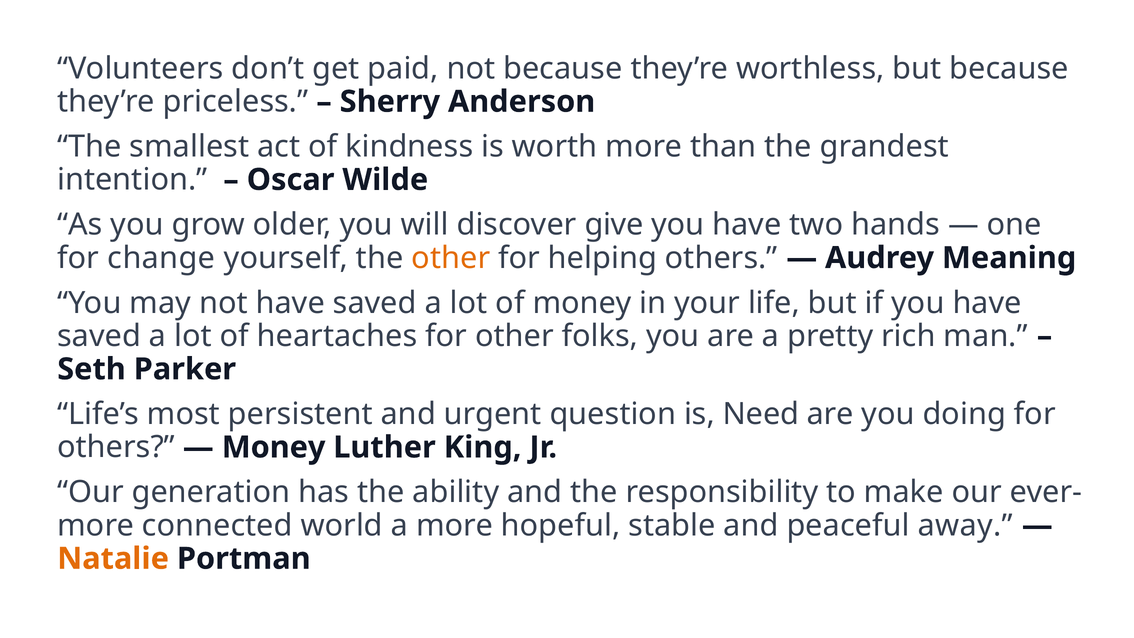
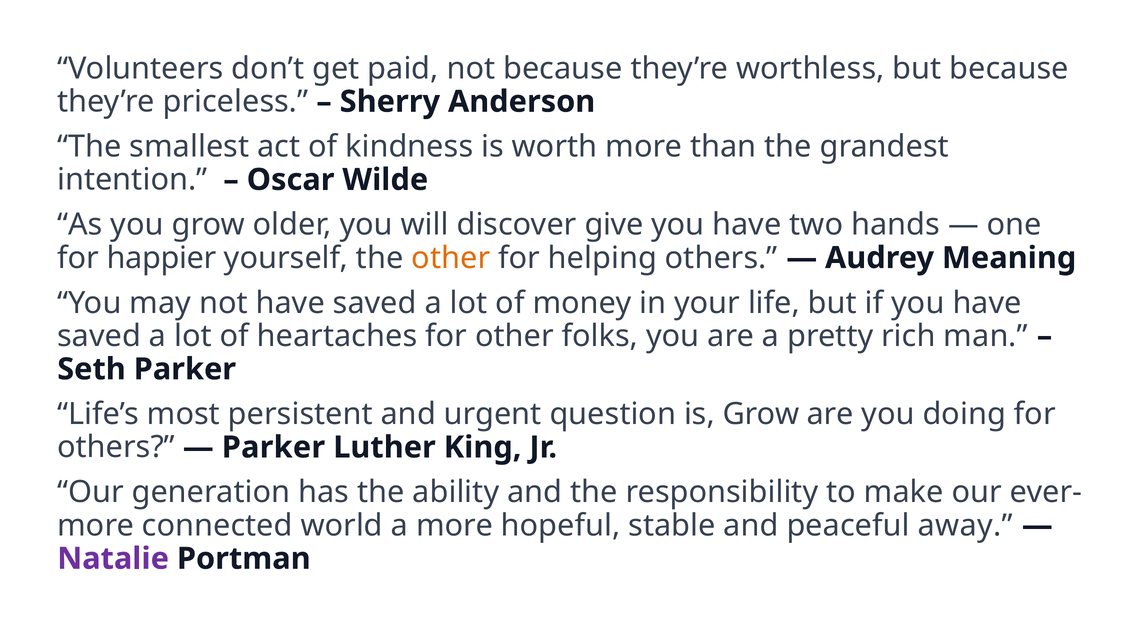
change: change -> happier (162, 258)
is Need: Need -> Grow (761, 414)
Money: Money -> Parker (273, 447)
Natalie colour: orange -> purple (113, 559)
